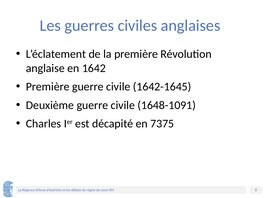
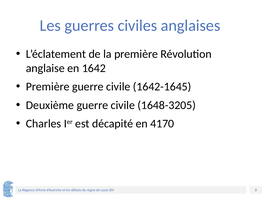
1648-1091: 1648-1091 -> 1648-3205 (167, 105)
7375: 7375 -> 4170 (162, 124)
